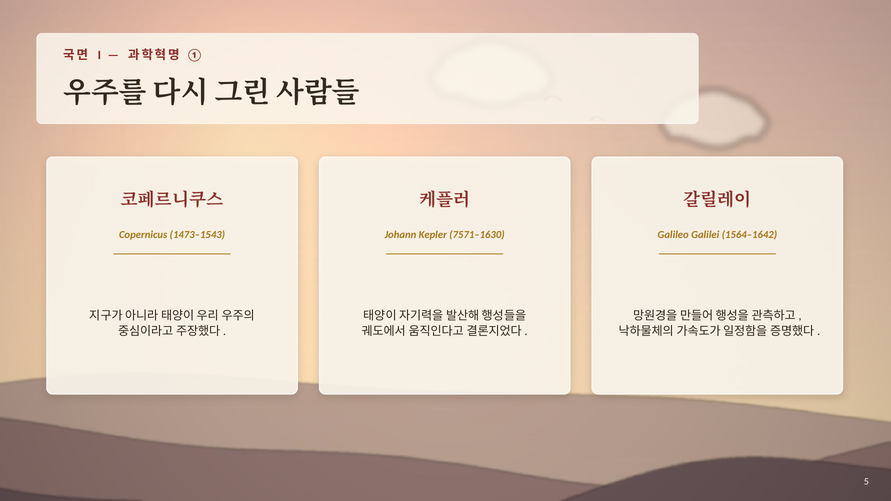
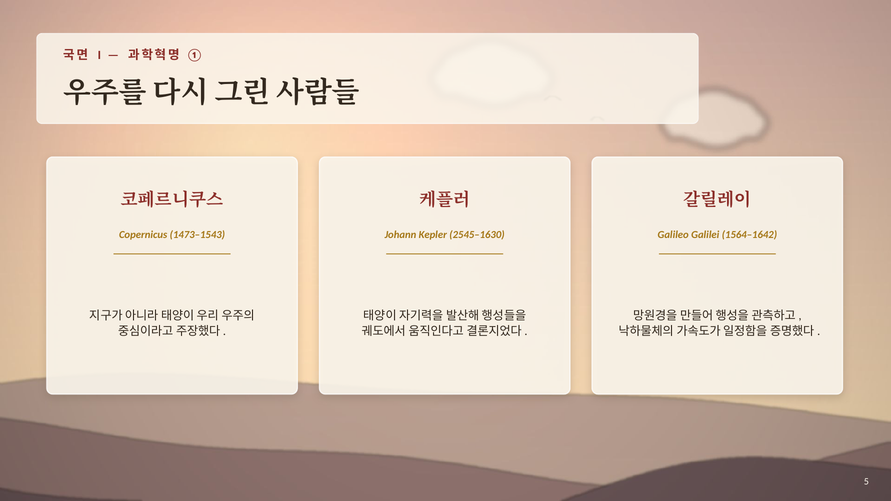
7571–1630: 7571–1630 -> 2545–1630 (477, 235)
